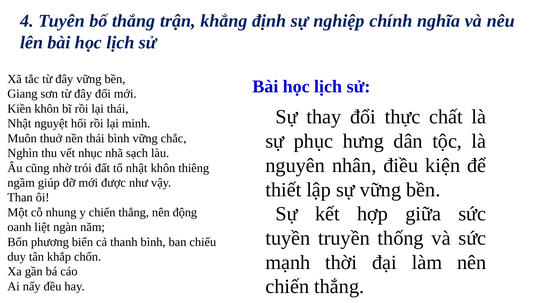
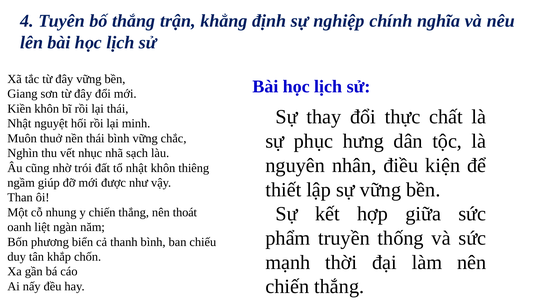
động: động -> thoát (185, 212)
tuyền: tuyền -> phẩm (288, 238)
